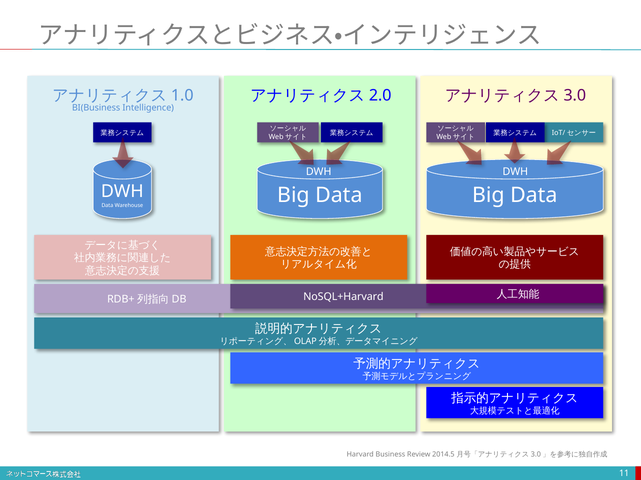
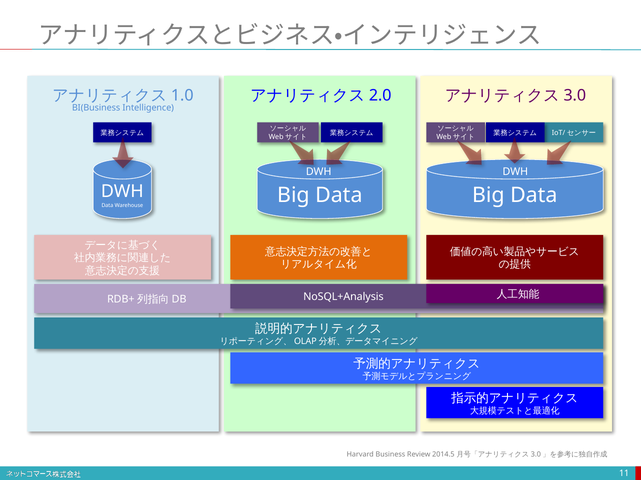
NoSQL+Harvard: NoSQL+Harvard -> NoSQL+Analysis (343, 297)
